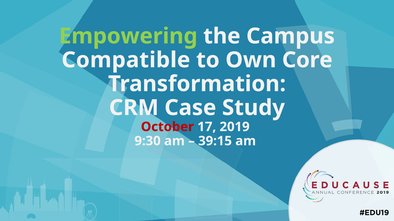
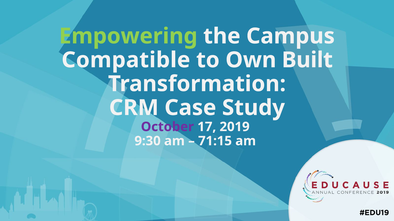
Core: Core -> Built (307, 60)
October colour: red -> purple (167, 127)
39:15: 39:15 -> 71:15 (215, 141)
